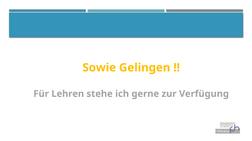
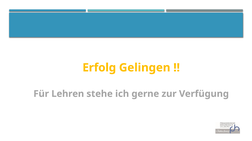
Sowie: Sowie -> Erfolg (99, 68)
